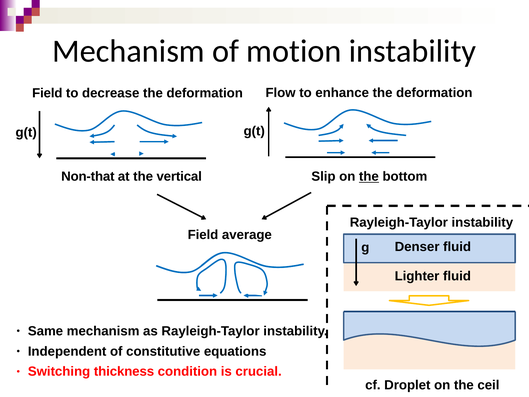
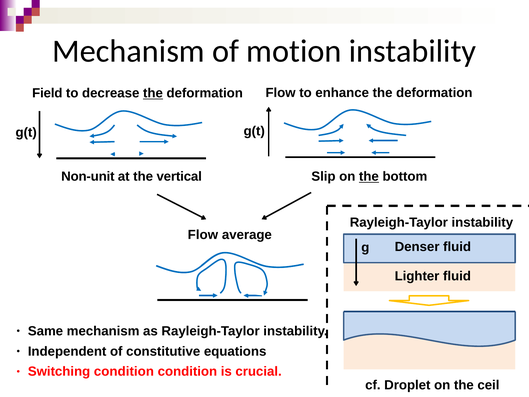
the underline: none -> present (153, 93)
Non-that: Non-that -> Non-unit (88, 176)
Field: Field -> Flow (203, 235)
thickness: thickness -> condition (124, 371)
